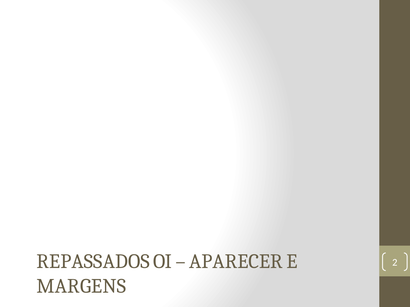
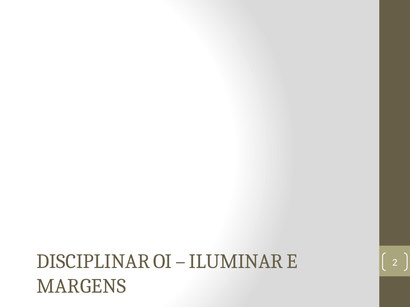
REPASSADOS: REPASSADOS -> DISCIPLINAR (93, 262)
APARECER: APARECER -> ILUMINAR (236, 262)
